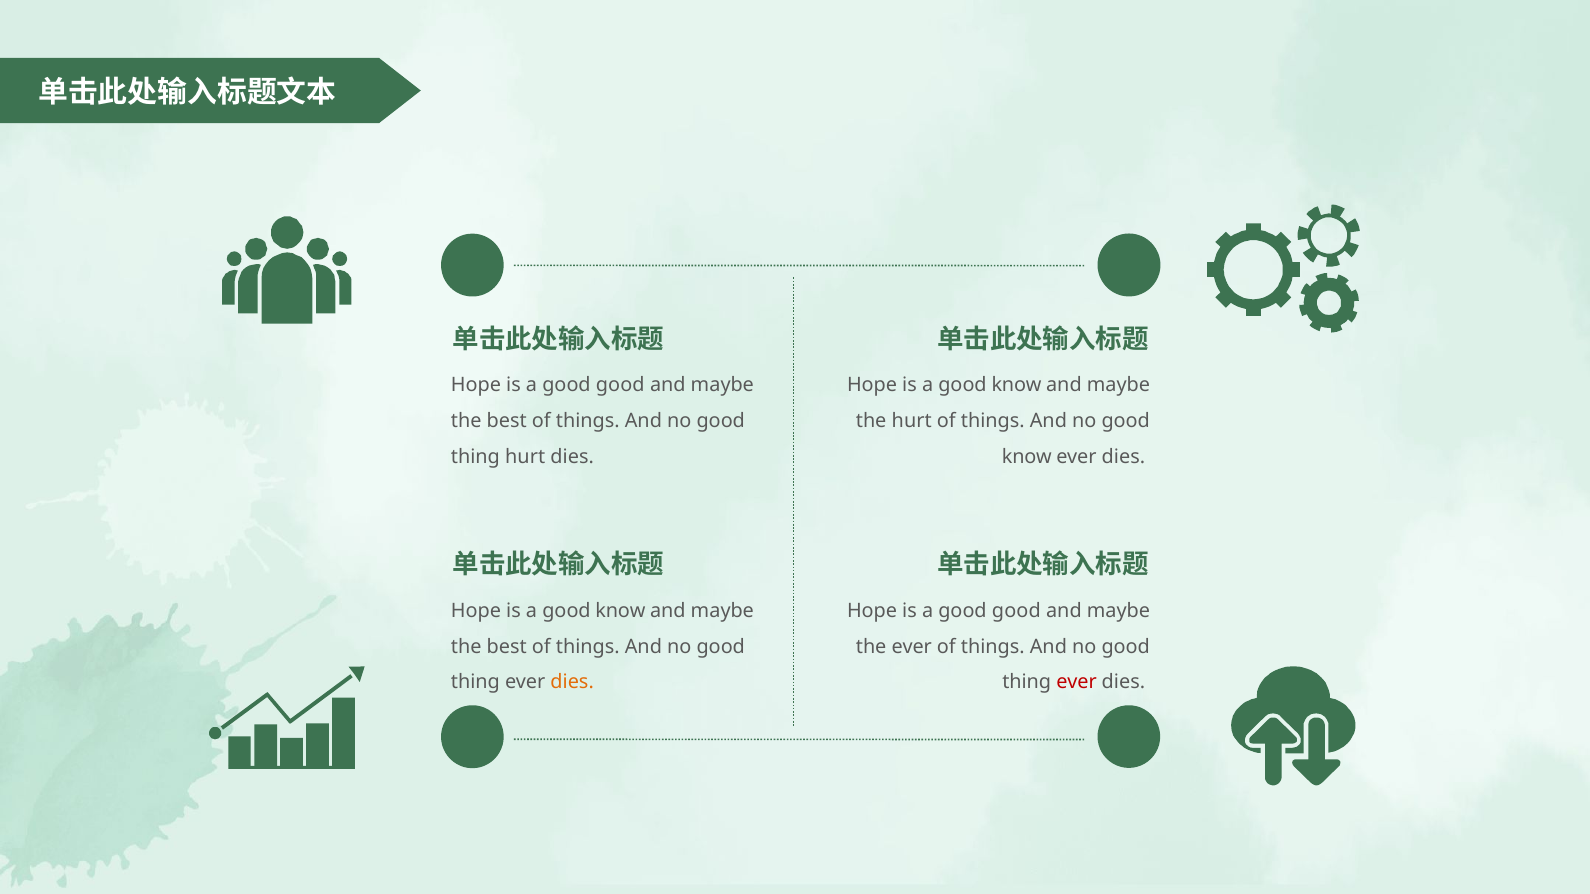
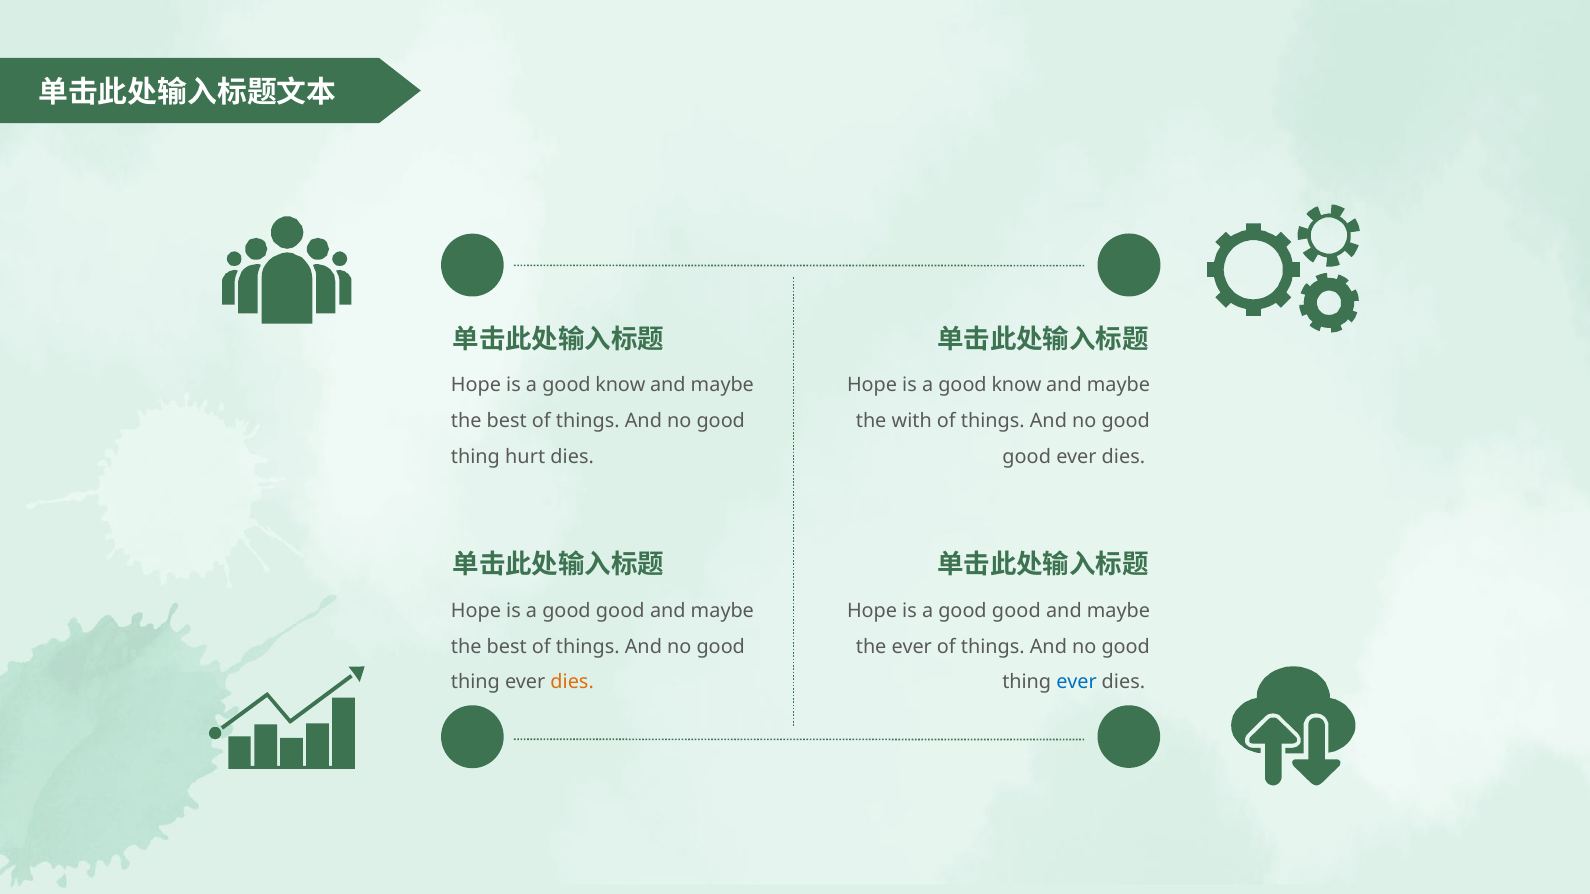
good: good -> know (620, 385)
the hurt: hurt -> with (912, 421)
know: know -> good (1027, 457)
know: know -> good (620, 611)
ever colour: red -> blue (1077, 683)
